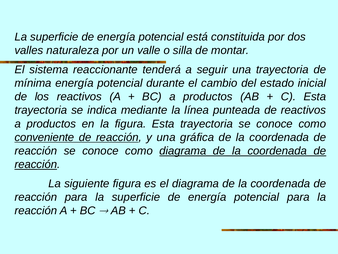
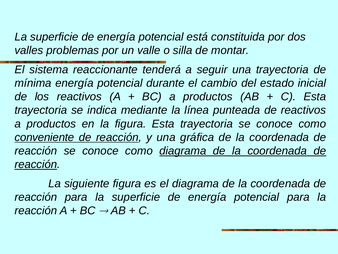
naturaleza: naturaleza -> problemas (73, 50)
